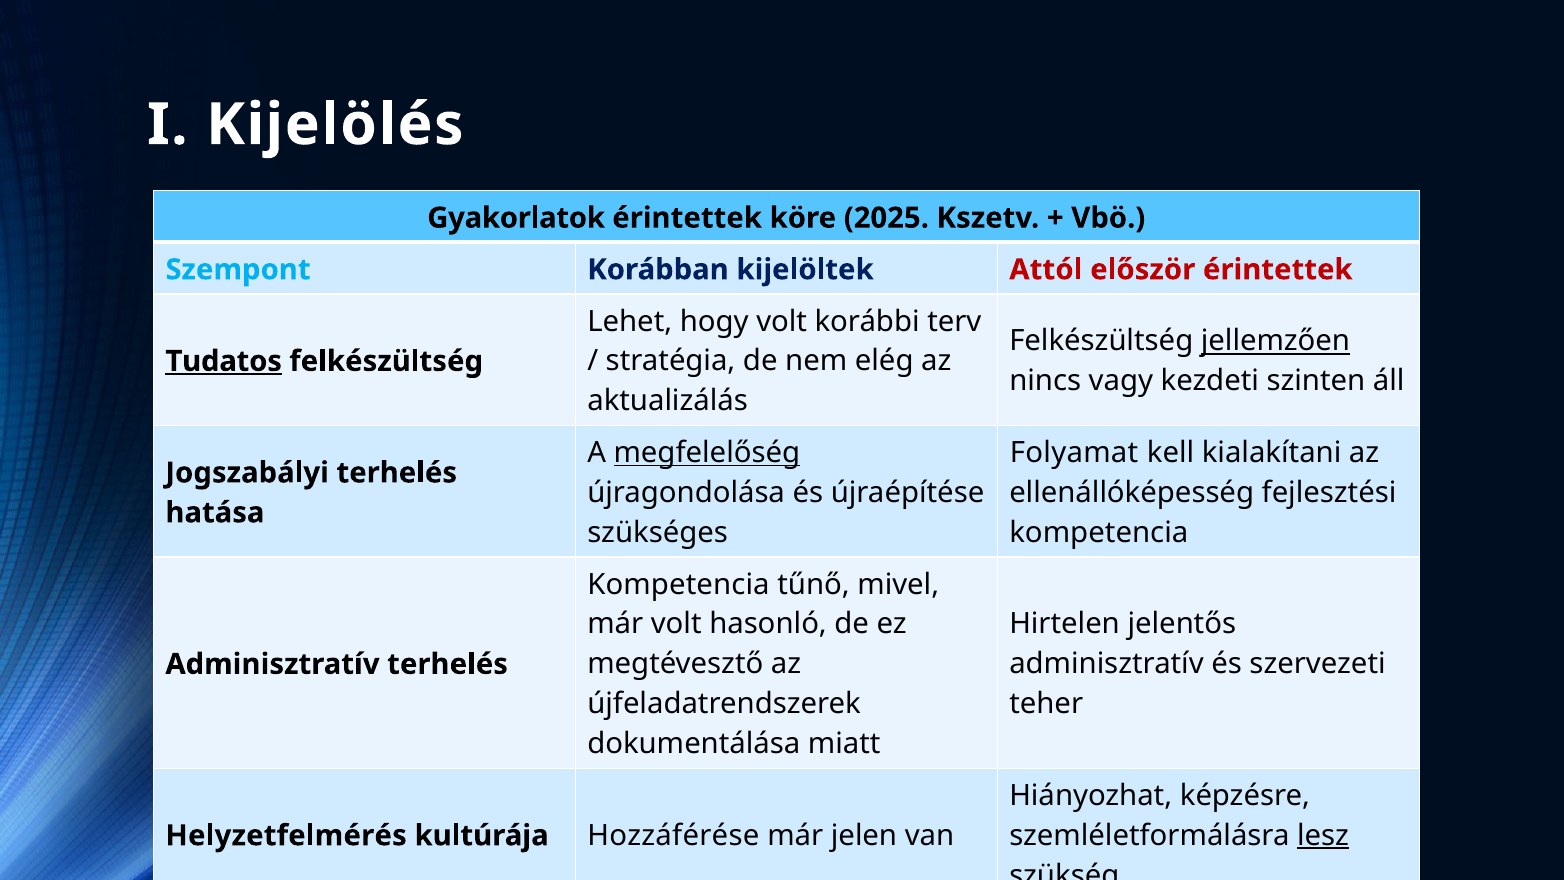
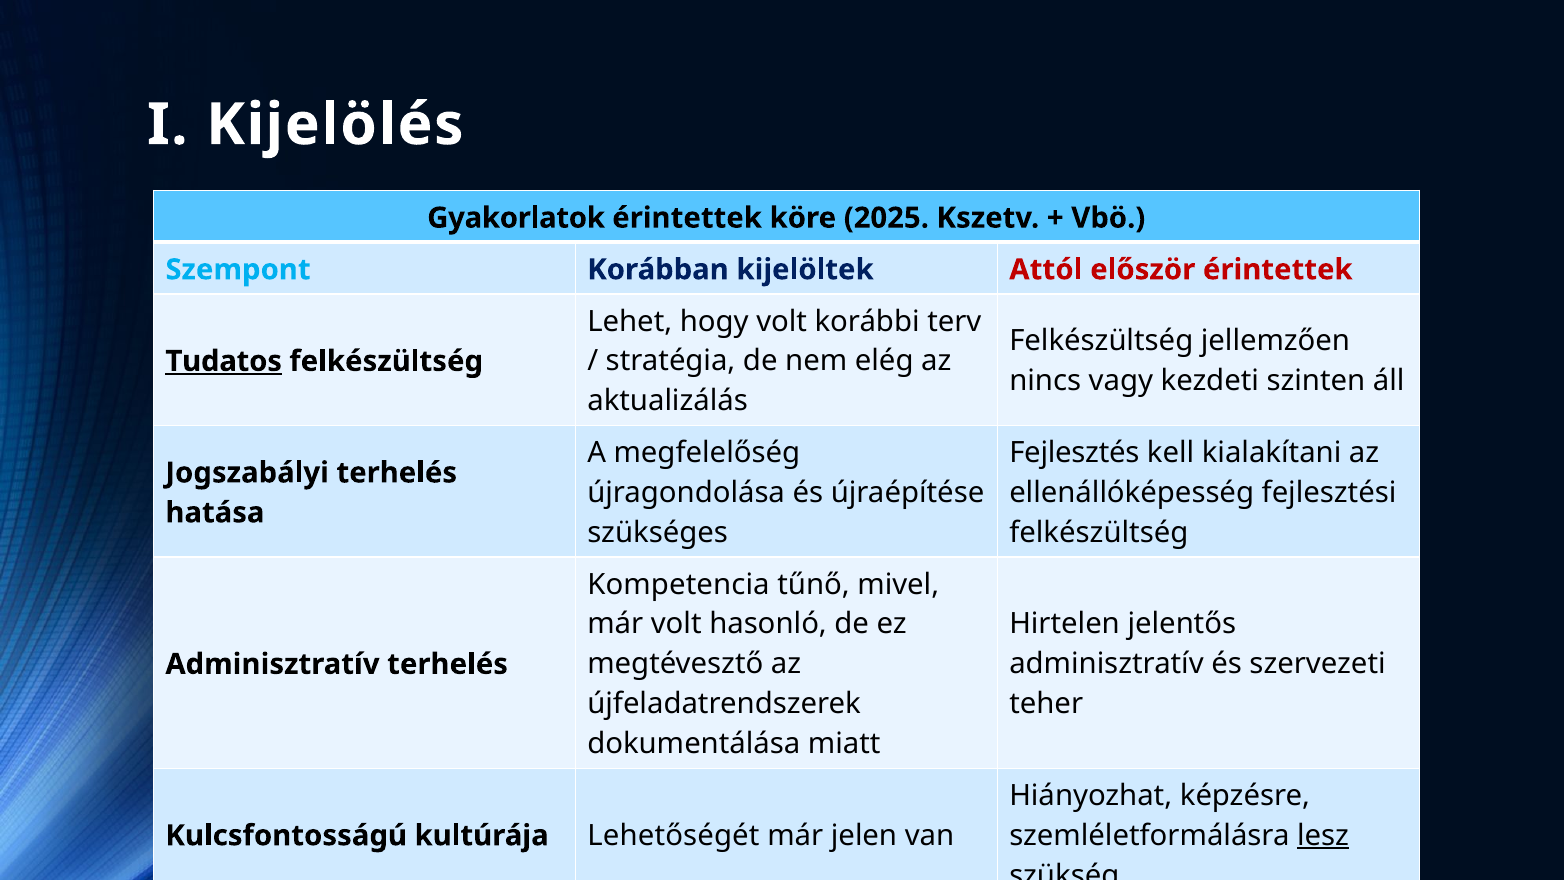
jellemzően underline: present -> none (1276, 341)
megfelelőség underline: present -> none (707, 453)
Folyamat: Folyamat -> Fejlesztés (1074, 453)
kompetencia: kompetencia -> felkészültség (1099, 533)
Helyzetfelmérés: Helyzetfelmérés -> Kulcsfontosságú (286, 836)
Hozzáférése: Hozzáférése -> Lehetőségét (673, 836)
